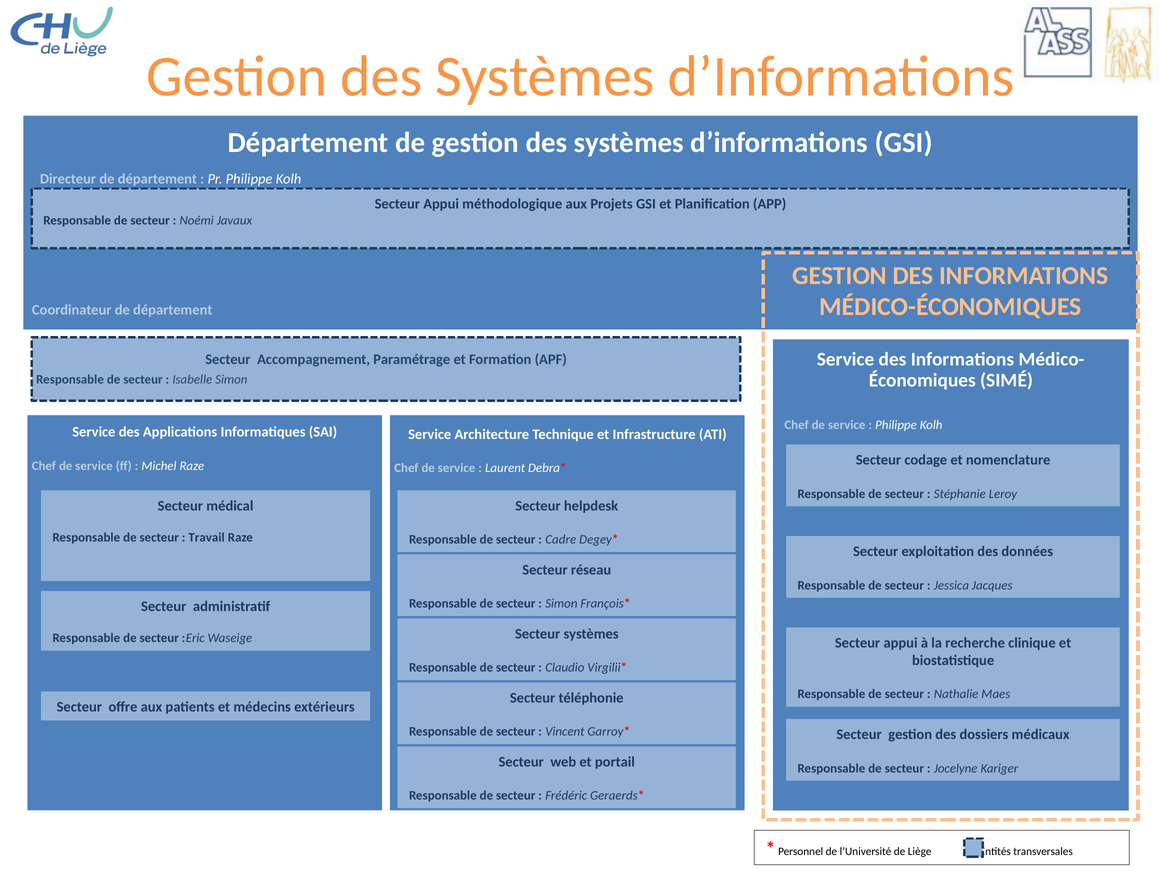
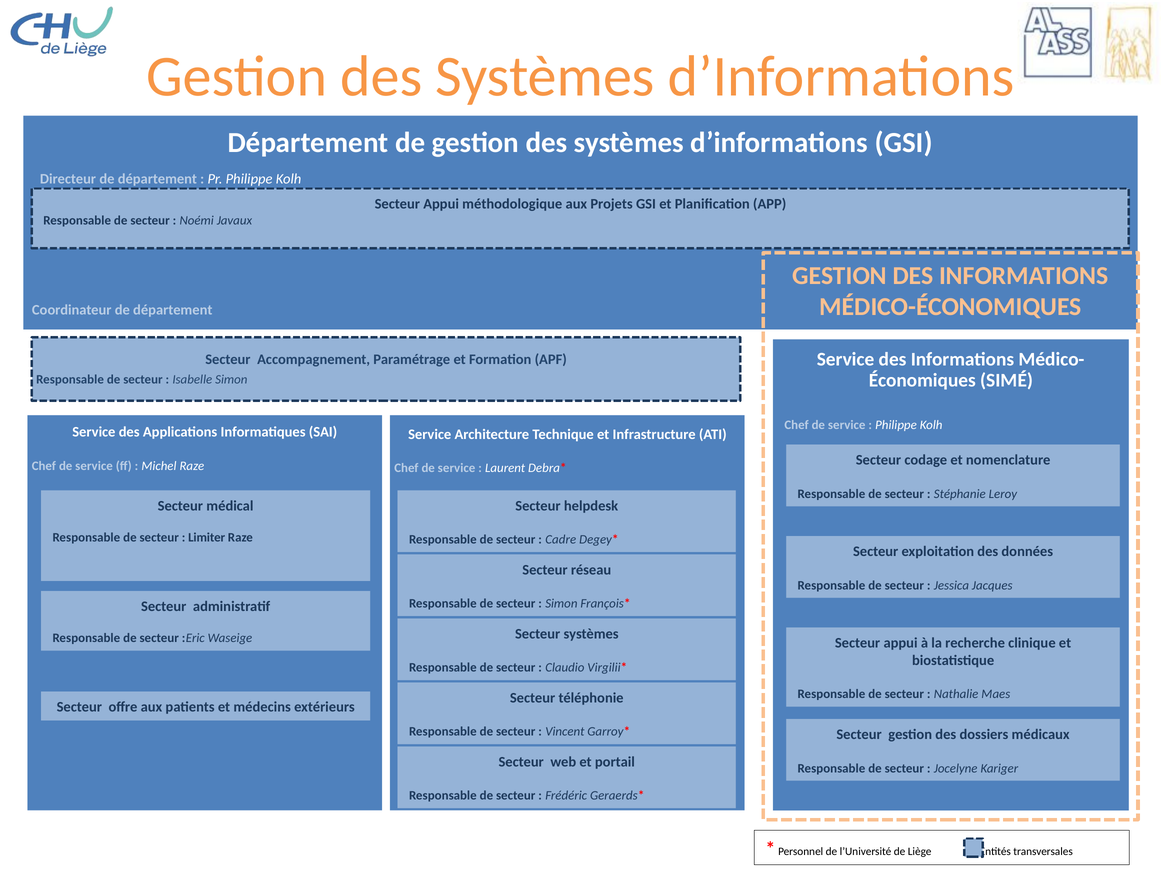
Travail: Travail -> Limiter (207, 537)
